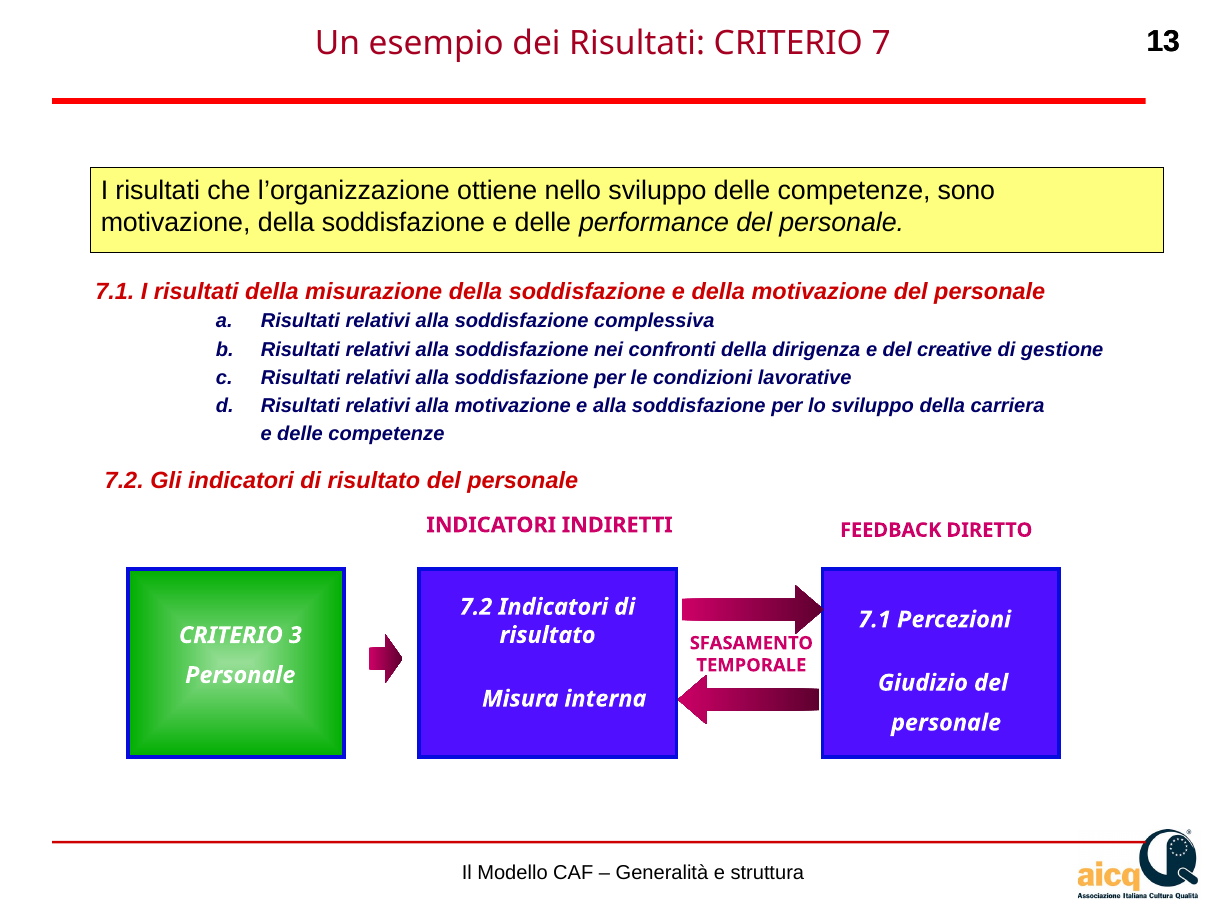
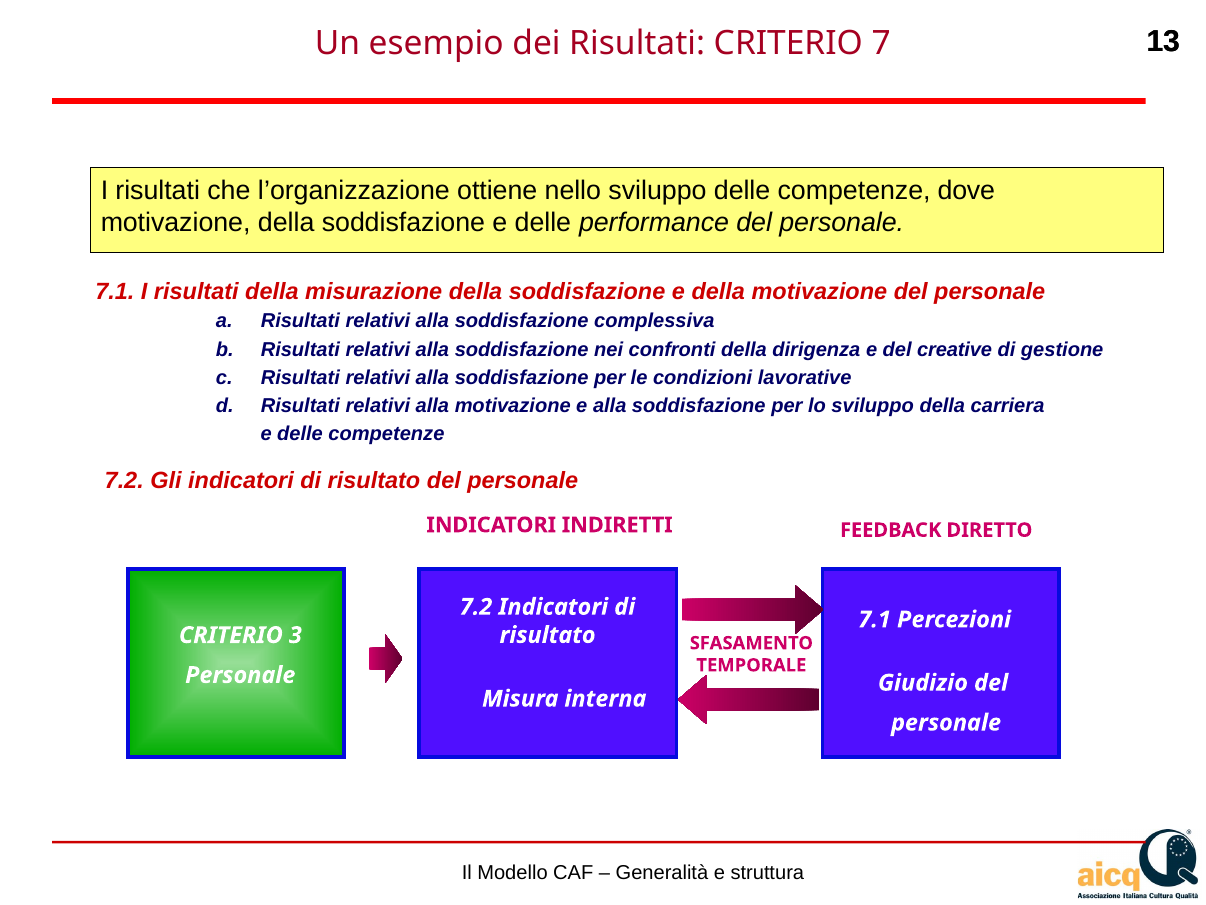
sono: sono -> dove (966, 190)
